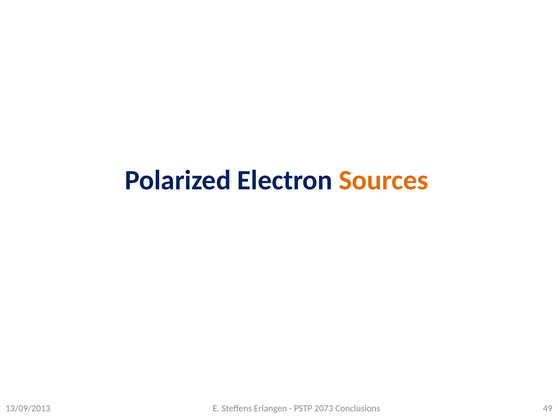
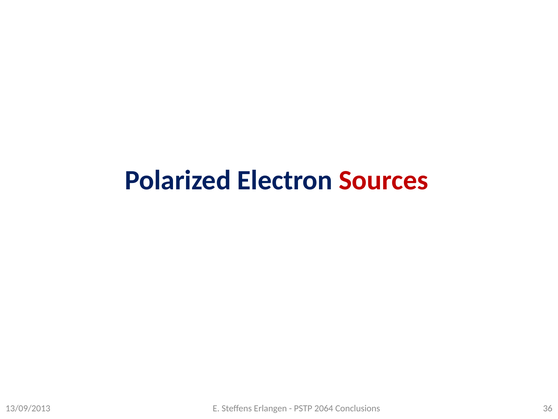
Sources colour: orange -> red (384, 180)
2073: 2073 -> 2064 (324, 408)
49: 49 -> 36 (548, 408)
